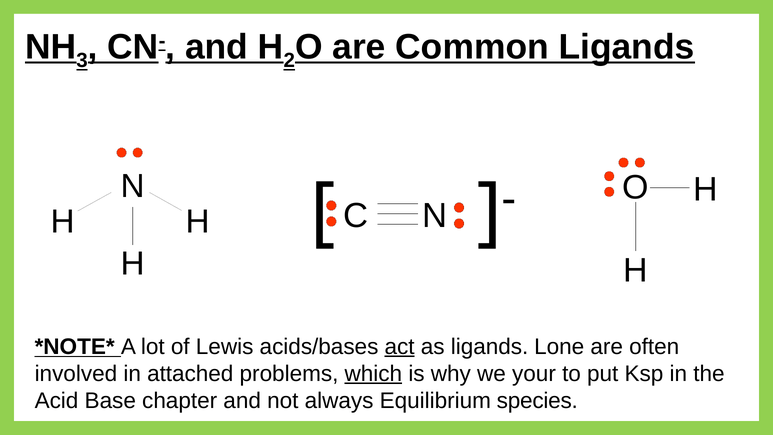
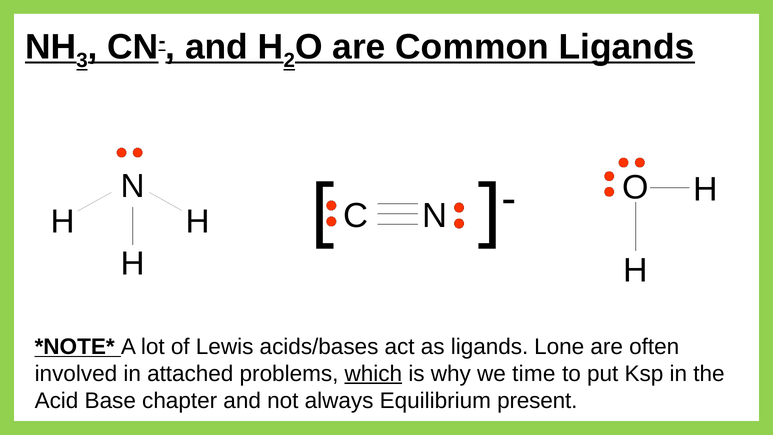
act underline: present -> none (400, 346)
your: your -> time (534, 374)
species: species -> present (537, 401)
